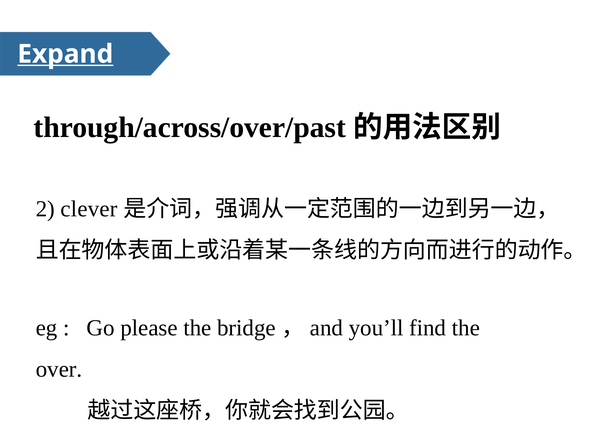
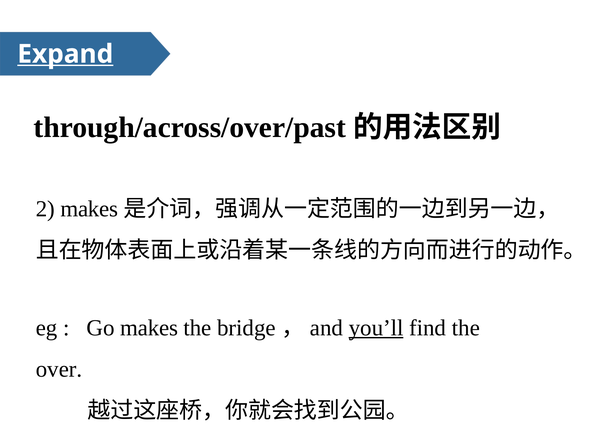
2 clever: clever -> makes (89, 209)
Go please: please -> makes (149, 328)
you’ll underline: none -> present (376, 328)
